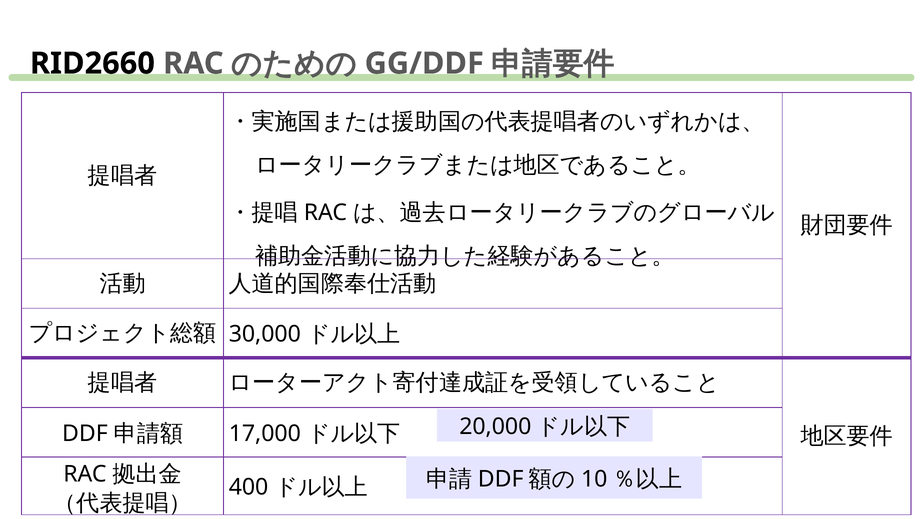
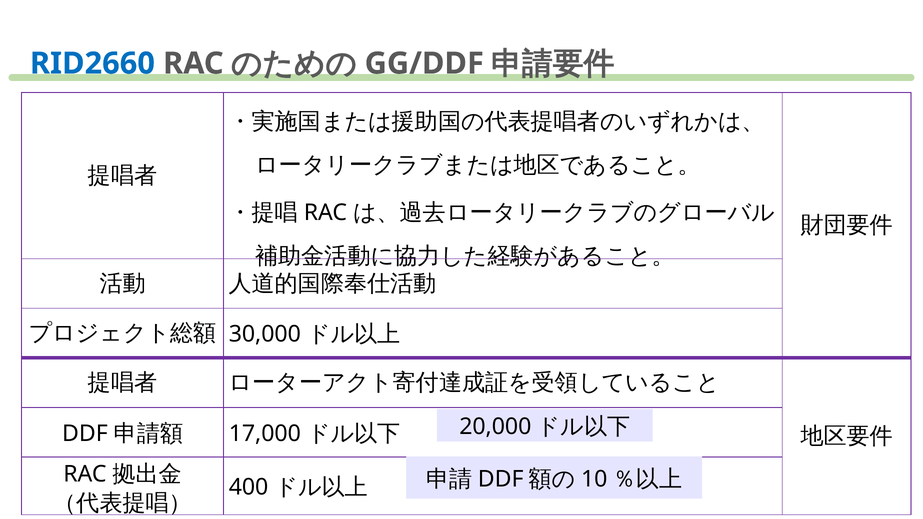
RID2660 colour: black -> blue (92, 63)
